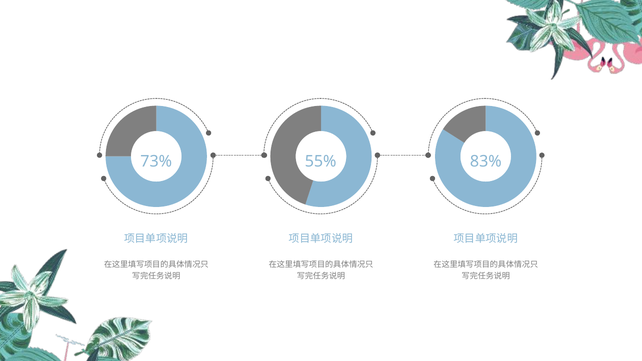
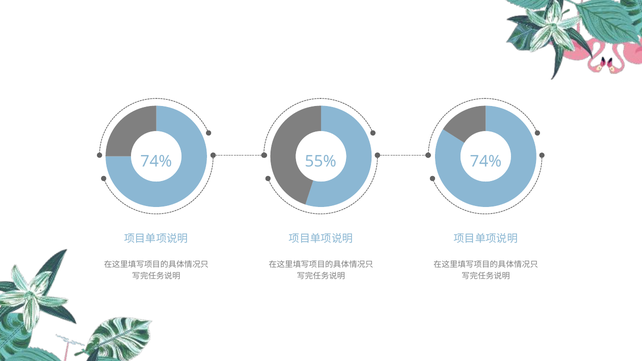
73%: 73% -> 74% (156, 161)
55% 83%: 83% -> 74% (486, 161)
